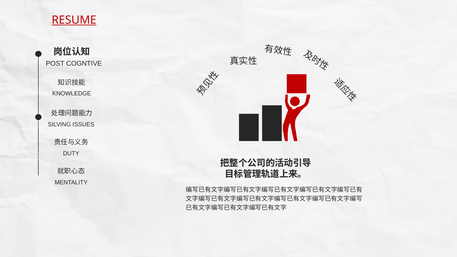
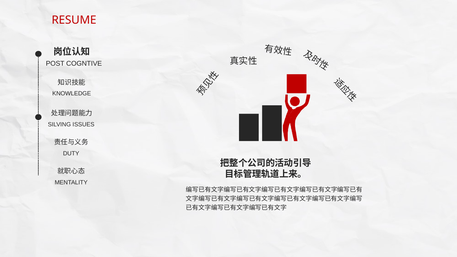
RESUME underline: present -> none (74, 20)
